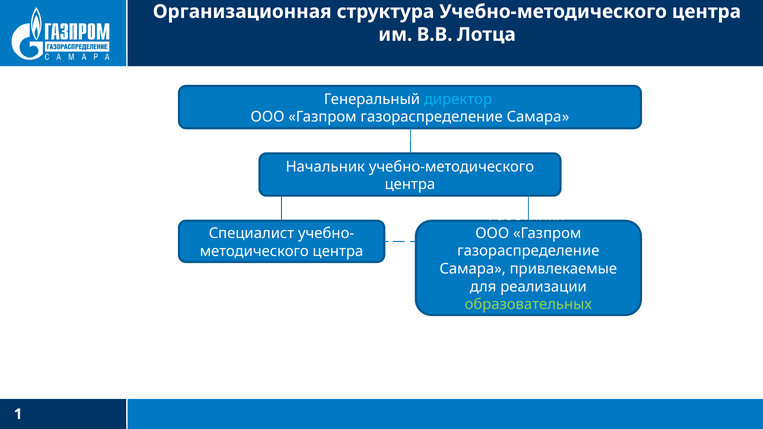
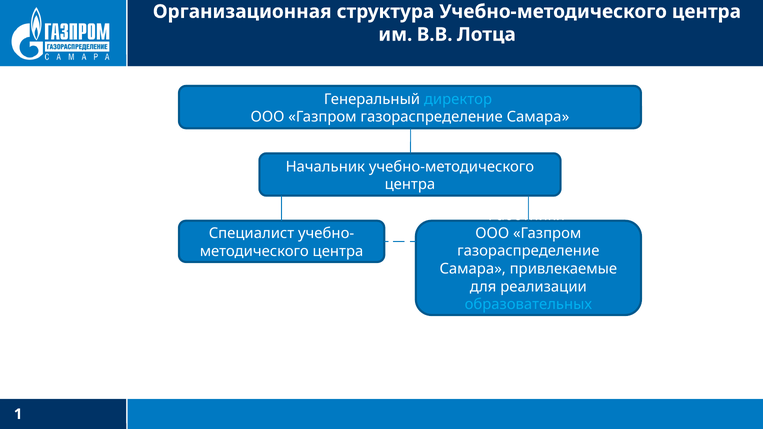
образовательных colour: light green -> light blue (528, 305)
